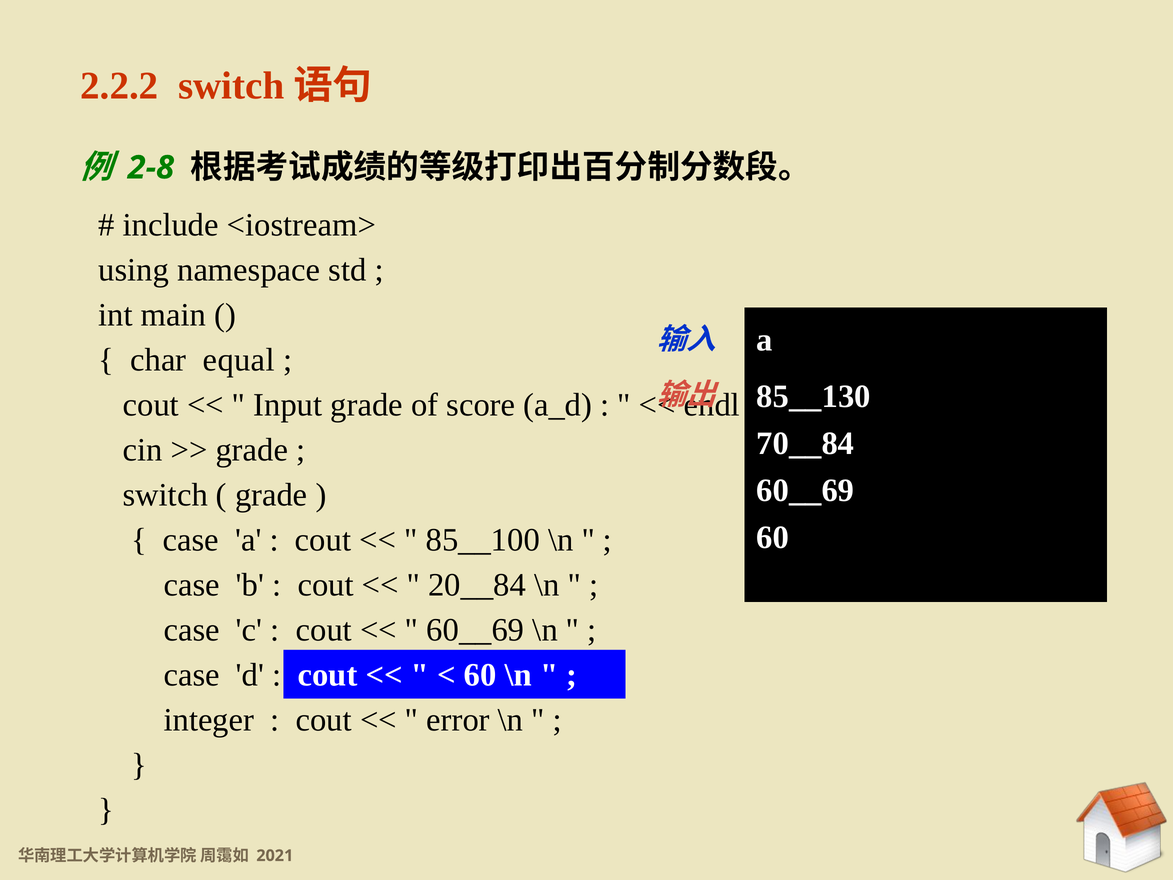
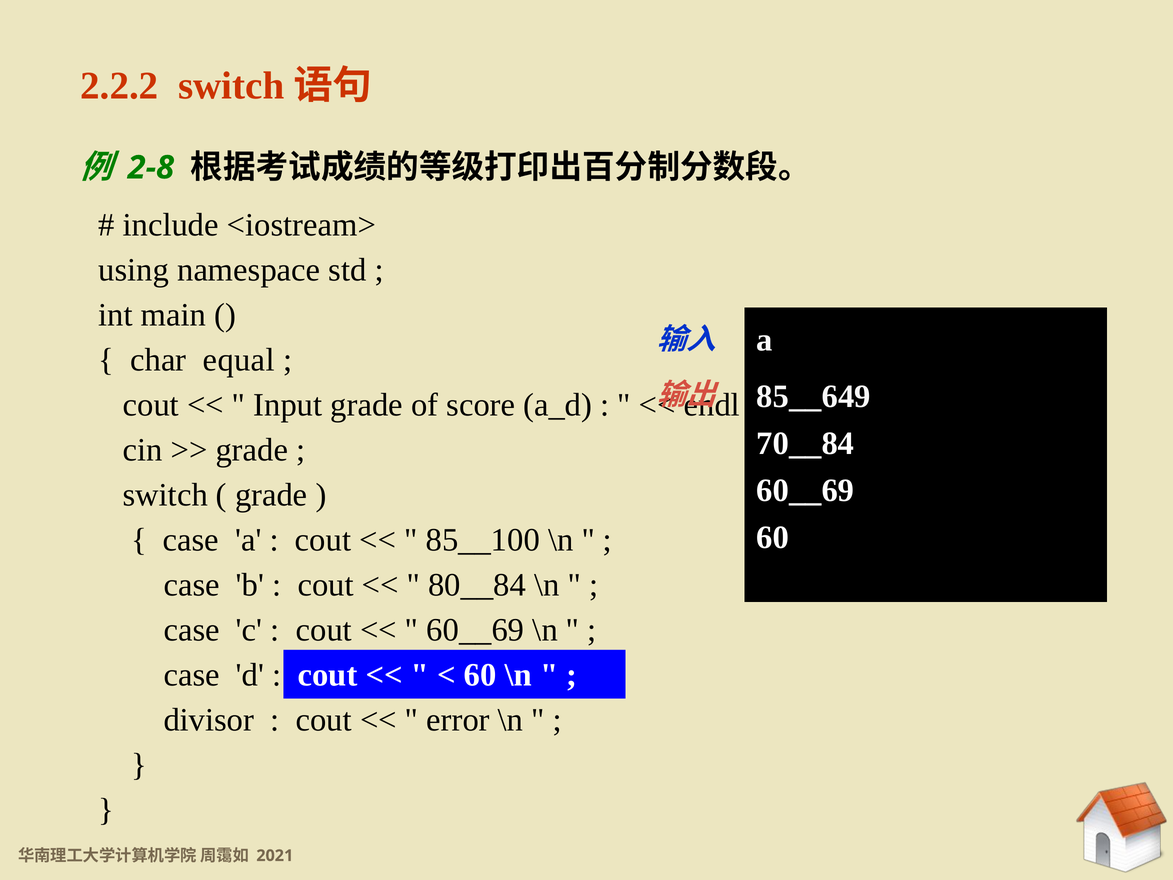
85__130: 85__130 -> 85__649 (814, 396)
20__84: 20__84 -> 80__84 (477, 585)
integer: integer -> divisor (209, 720)
